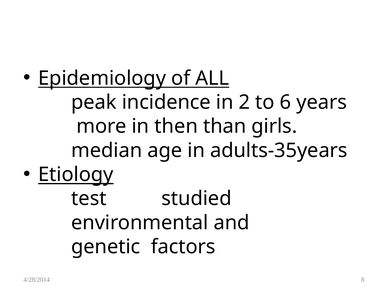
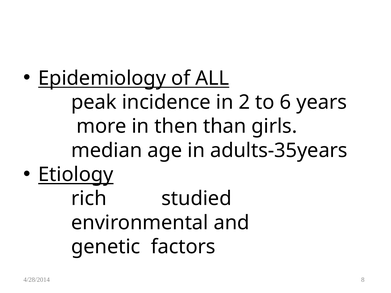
test: test -> rich (89, 199)
